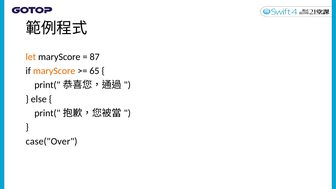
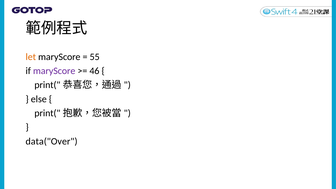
87: 87 -> 55 (95, 57)
maryScore colour: orange -> purple (54, 71)
65: 65 -> 46 (94, 71)
case("Over: case("Over -> data("Over (52, 141)
